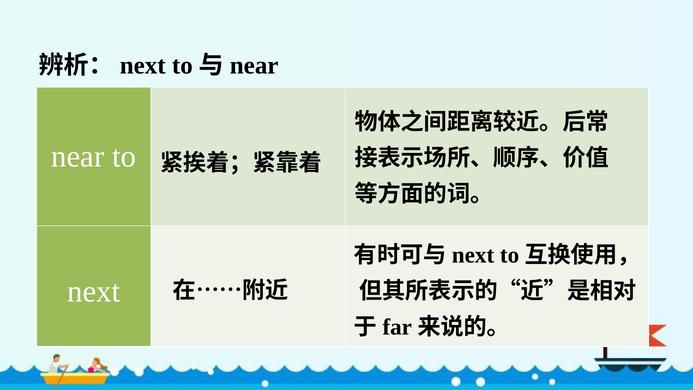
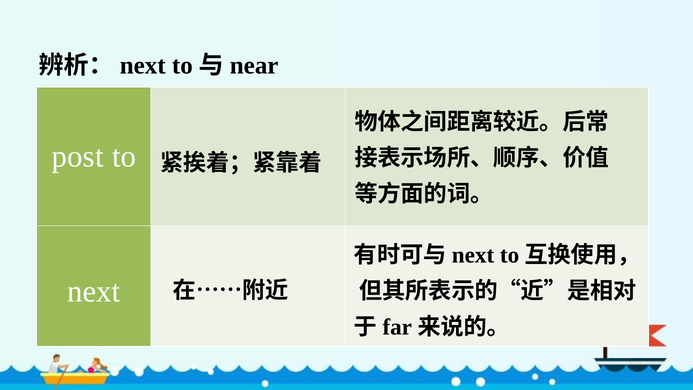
near: near -> post (78, 157)
